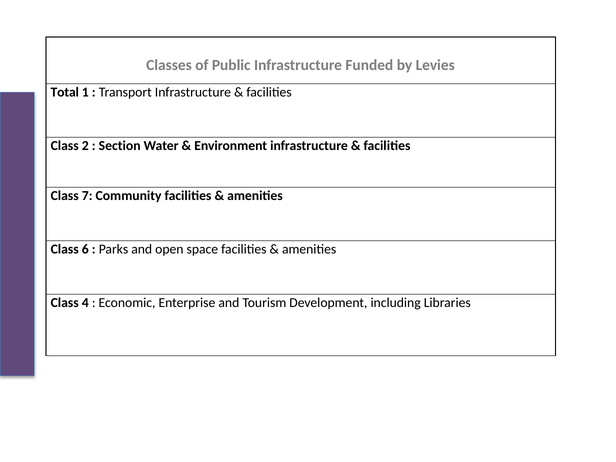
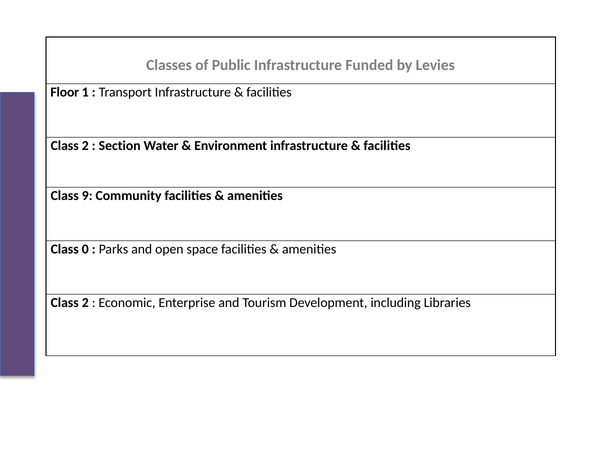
Total: Total -> Floor (65, 92)
7: 7 -> 9 (87, 196)
6: 6 -> 0 (85, 249)
4: 4 -> 2 (85, 303)
